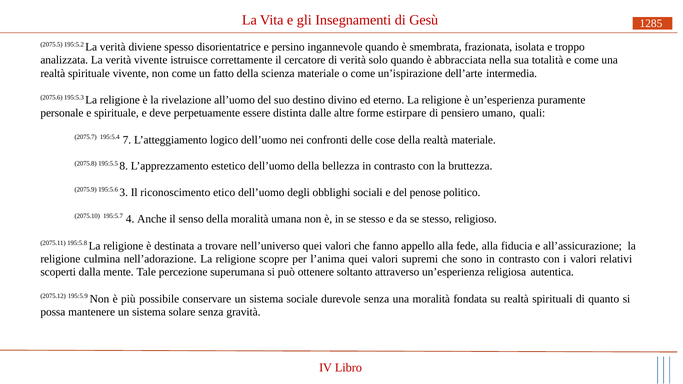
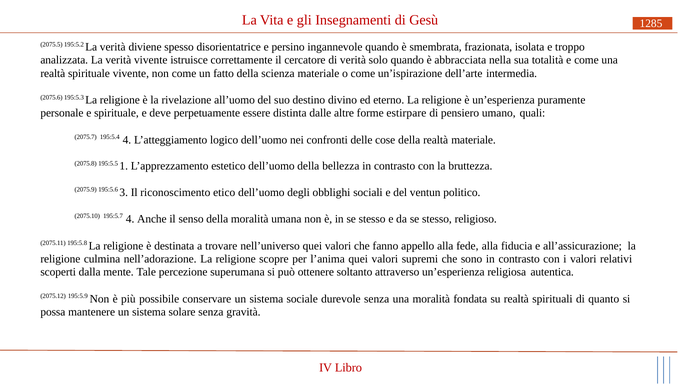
195:5.4 7: 7 -> 4 (127, 140)
8: 8 -> 1 (124, 166)
penose: penose -> ventun (425, 193)
